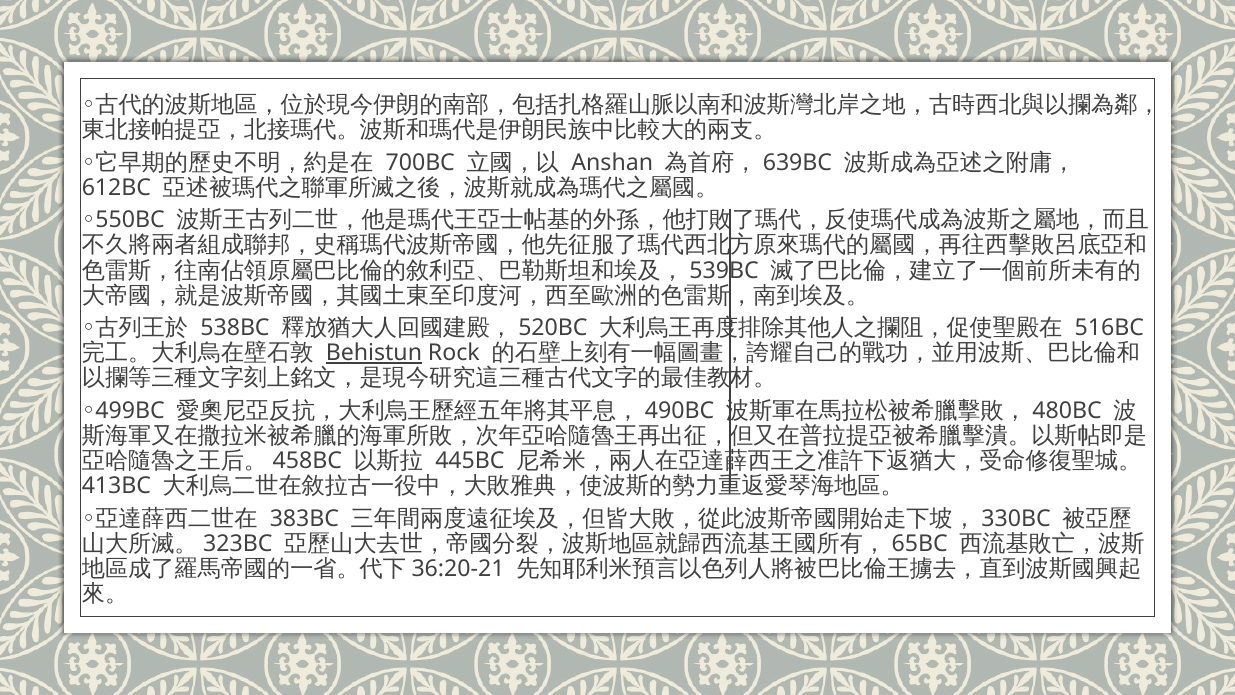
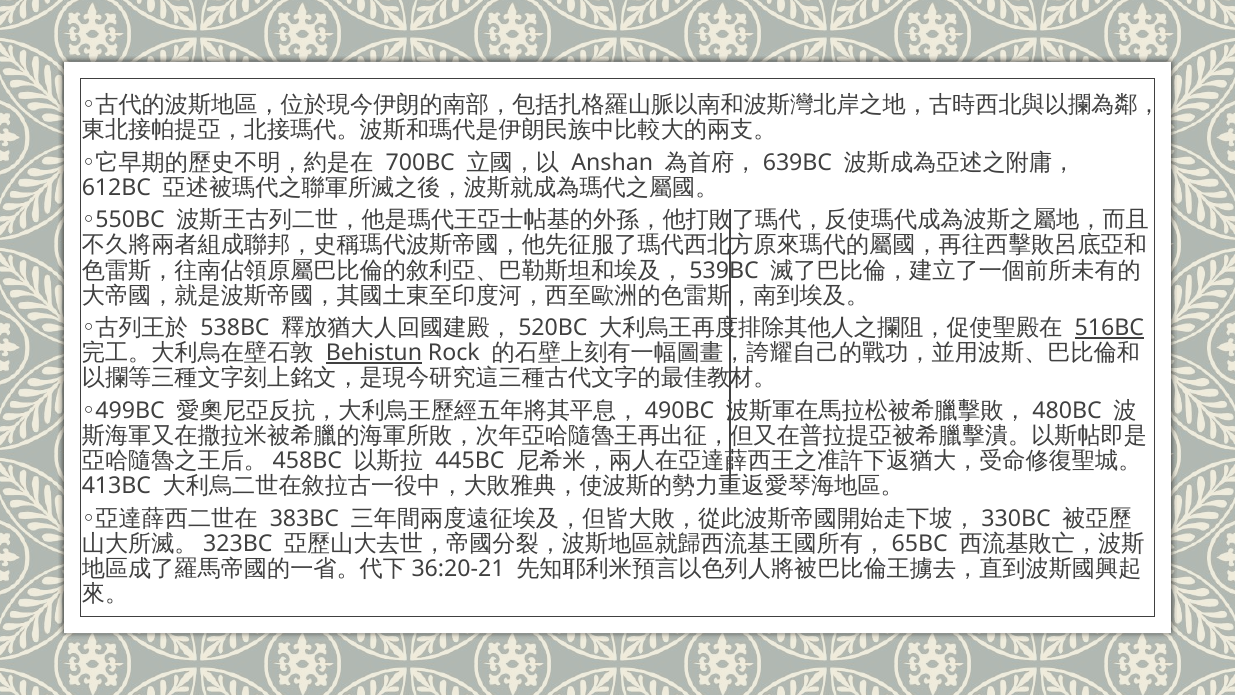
516BC underline: none -> present (1109, 328)
